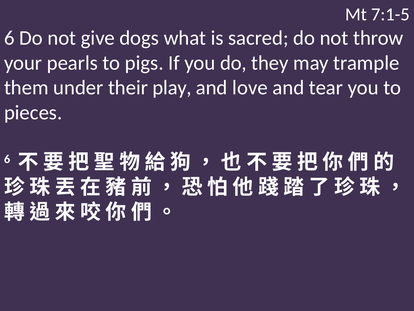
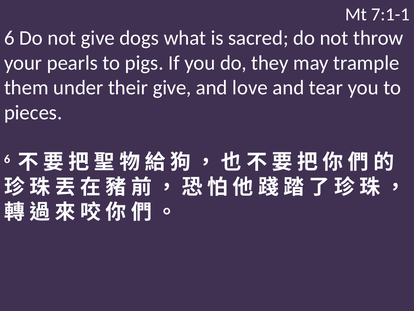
7:1-5: 7:1-5 -> 7:1-1 (391, 14)
their play: play -> give (172, 88)
